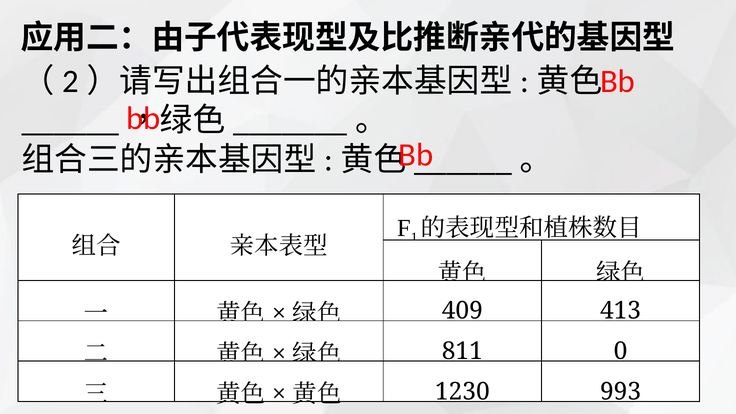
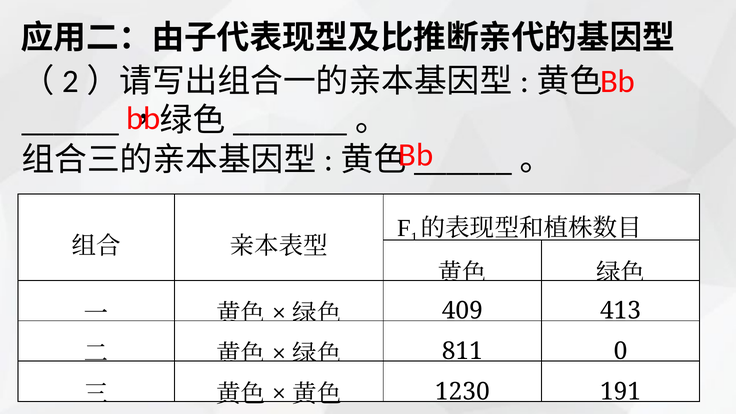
993: 993 -> 191 (621, 392)
